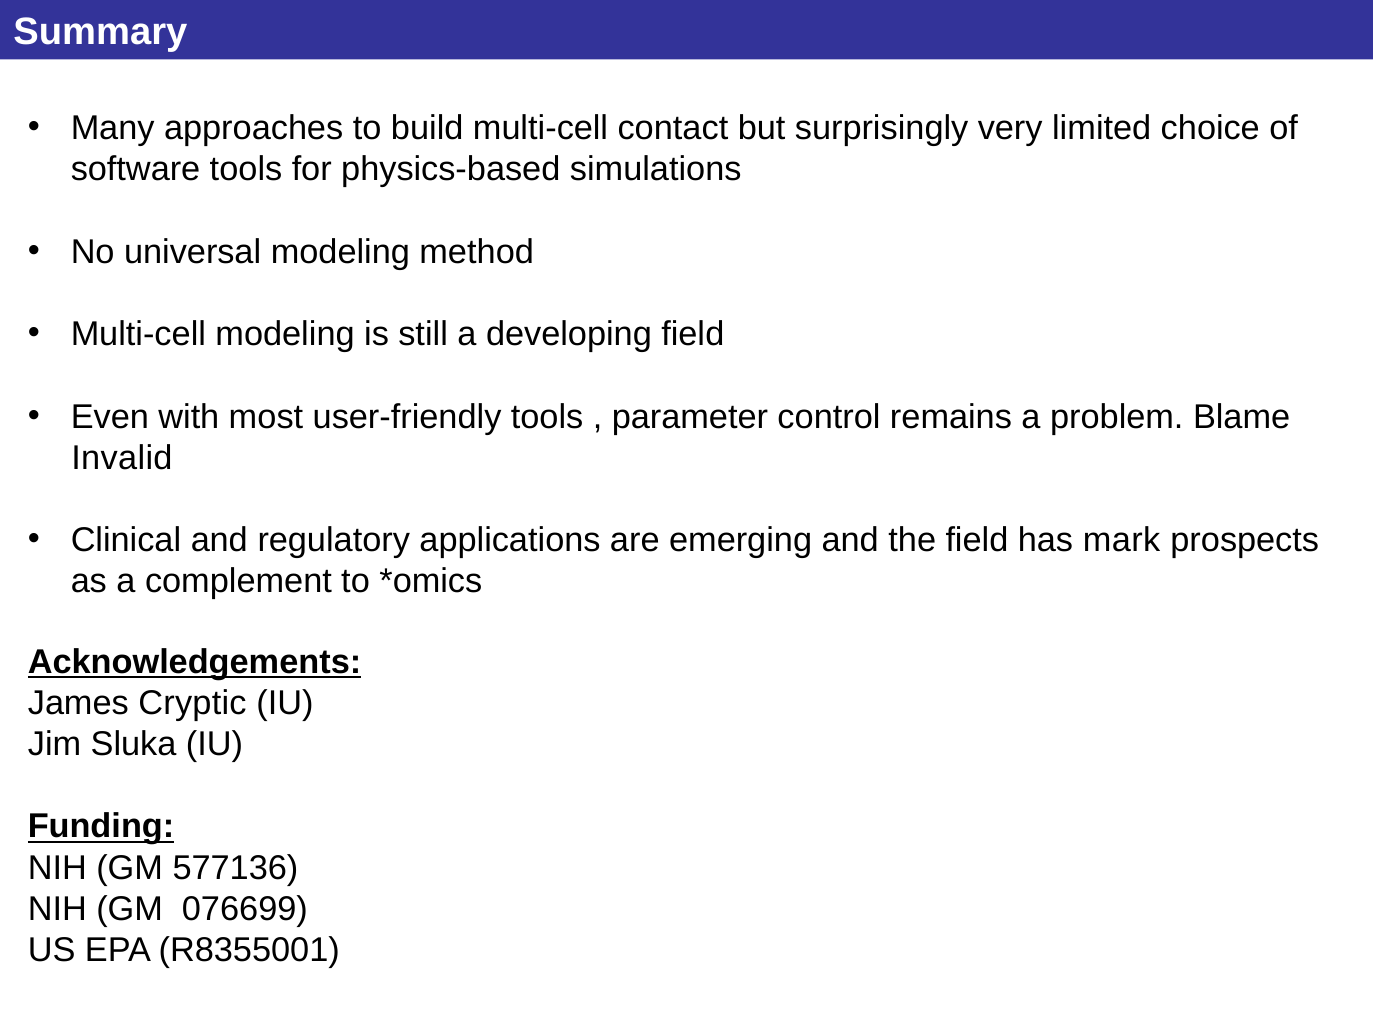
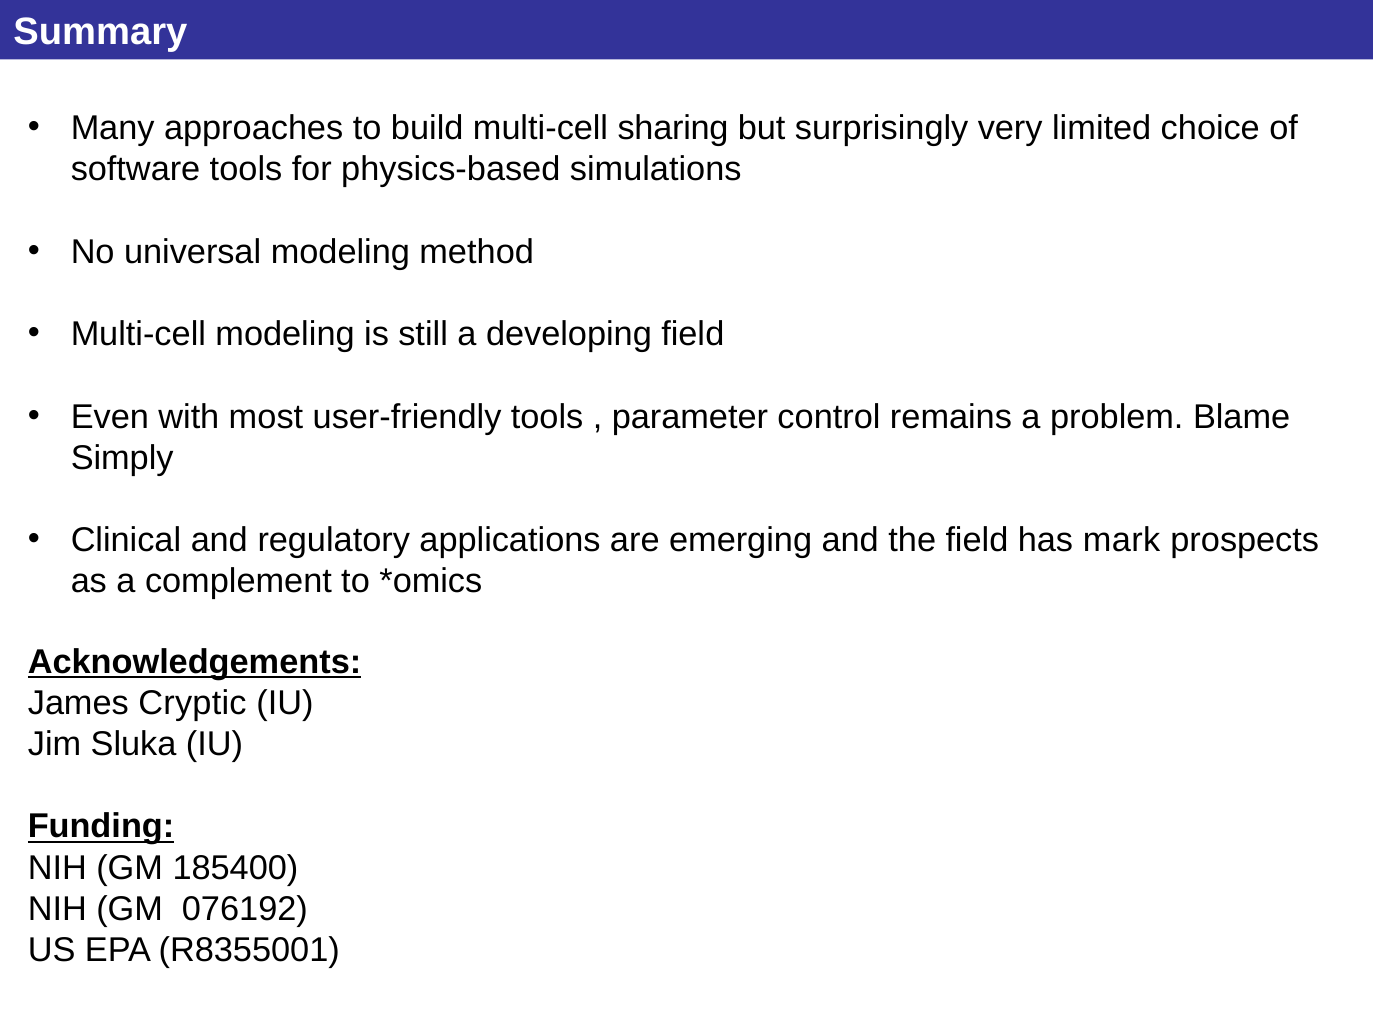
contact: contact -> sharing (673, 128)
Invalid: Invalid -> Simply (122, 458)
577136: 577136 -> 185400 (235, 868)
076699: 076699 -> 076192 (245, 909)
